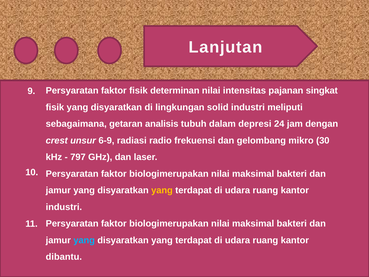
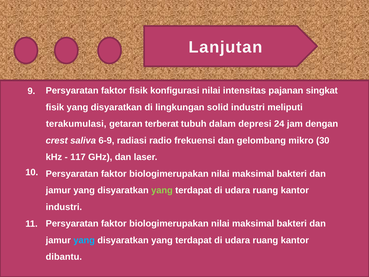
determinan: determinan -> konfigurasi (175, 91)
sebagaimana: sebagaimana -> terakumulasi (76, 124)
analisis: analisis -> terberat (162, 124)
unsur: unsur -> saliva (83, 140)
797: 797 -> 117 (78, 157)
yang colour: yellow -> light green (162, 190)
